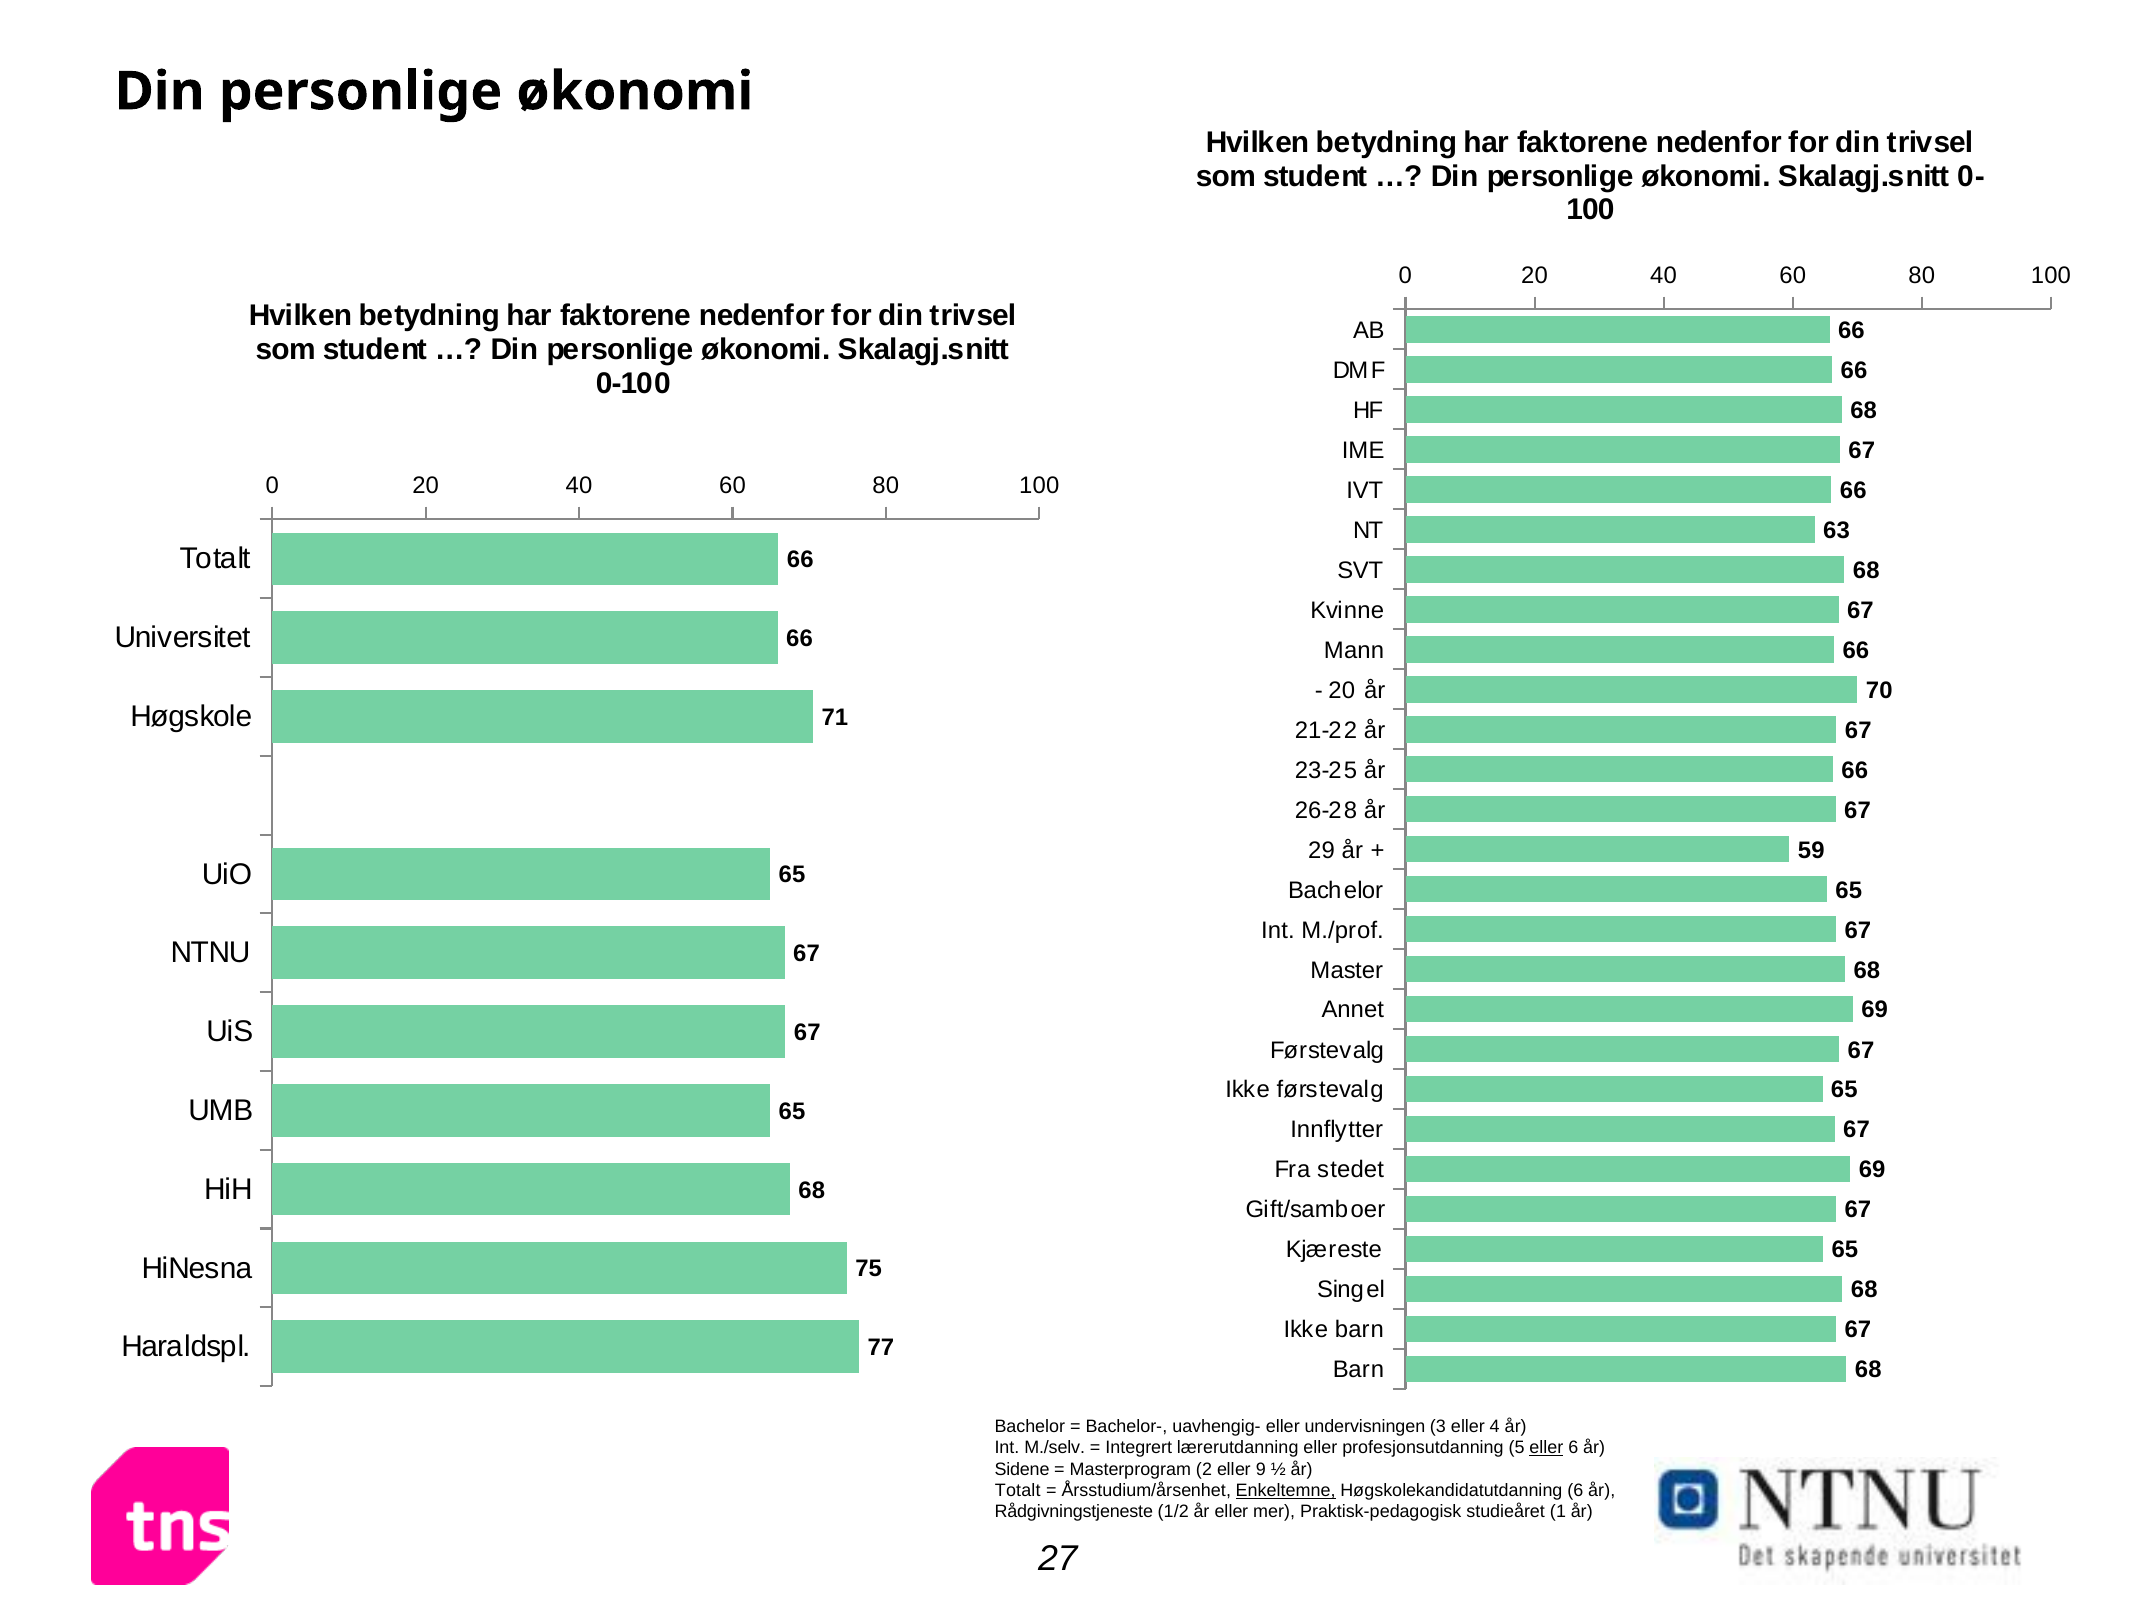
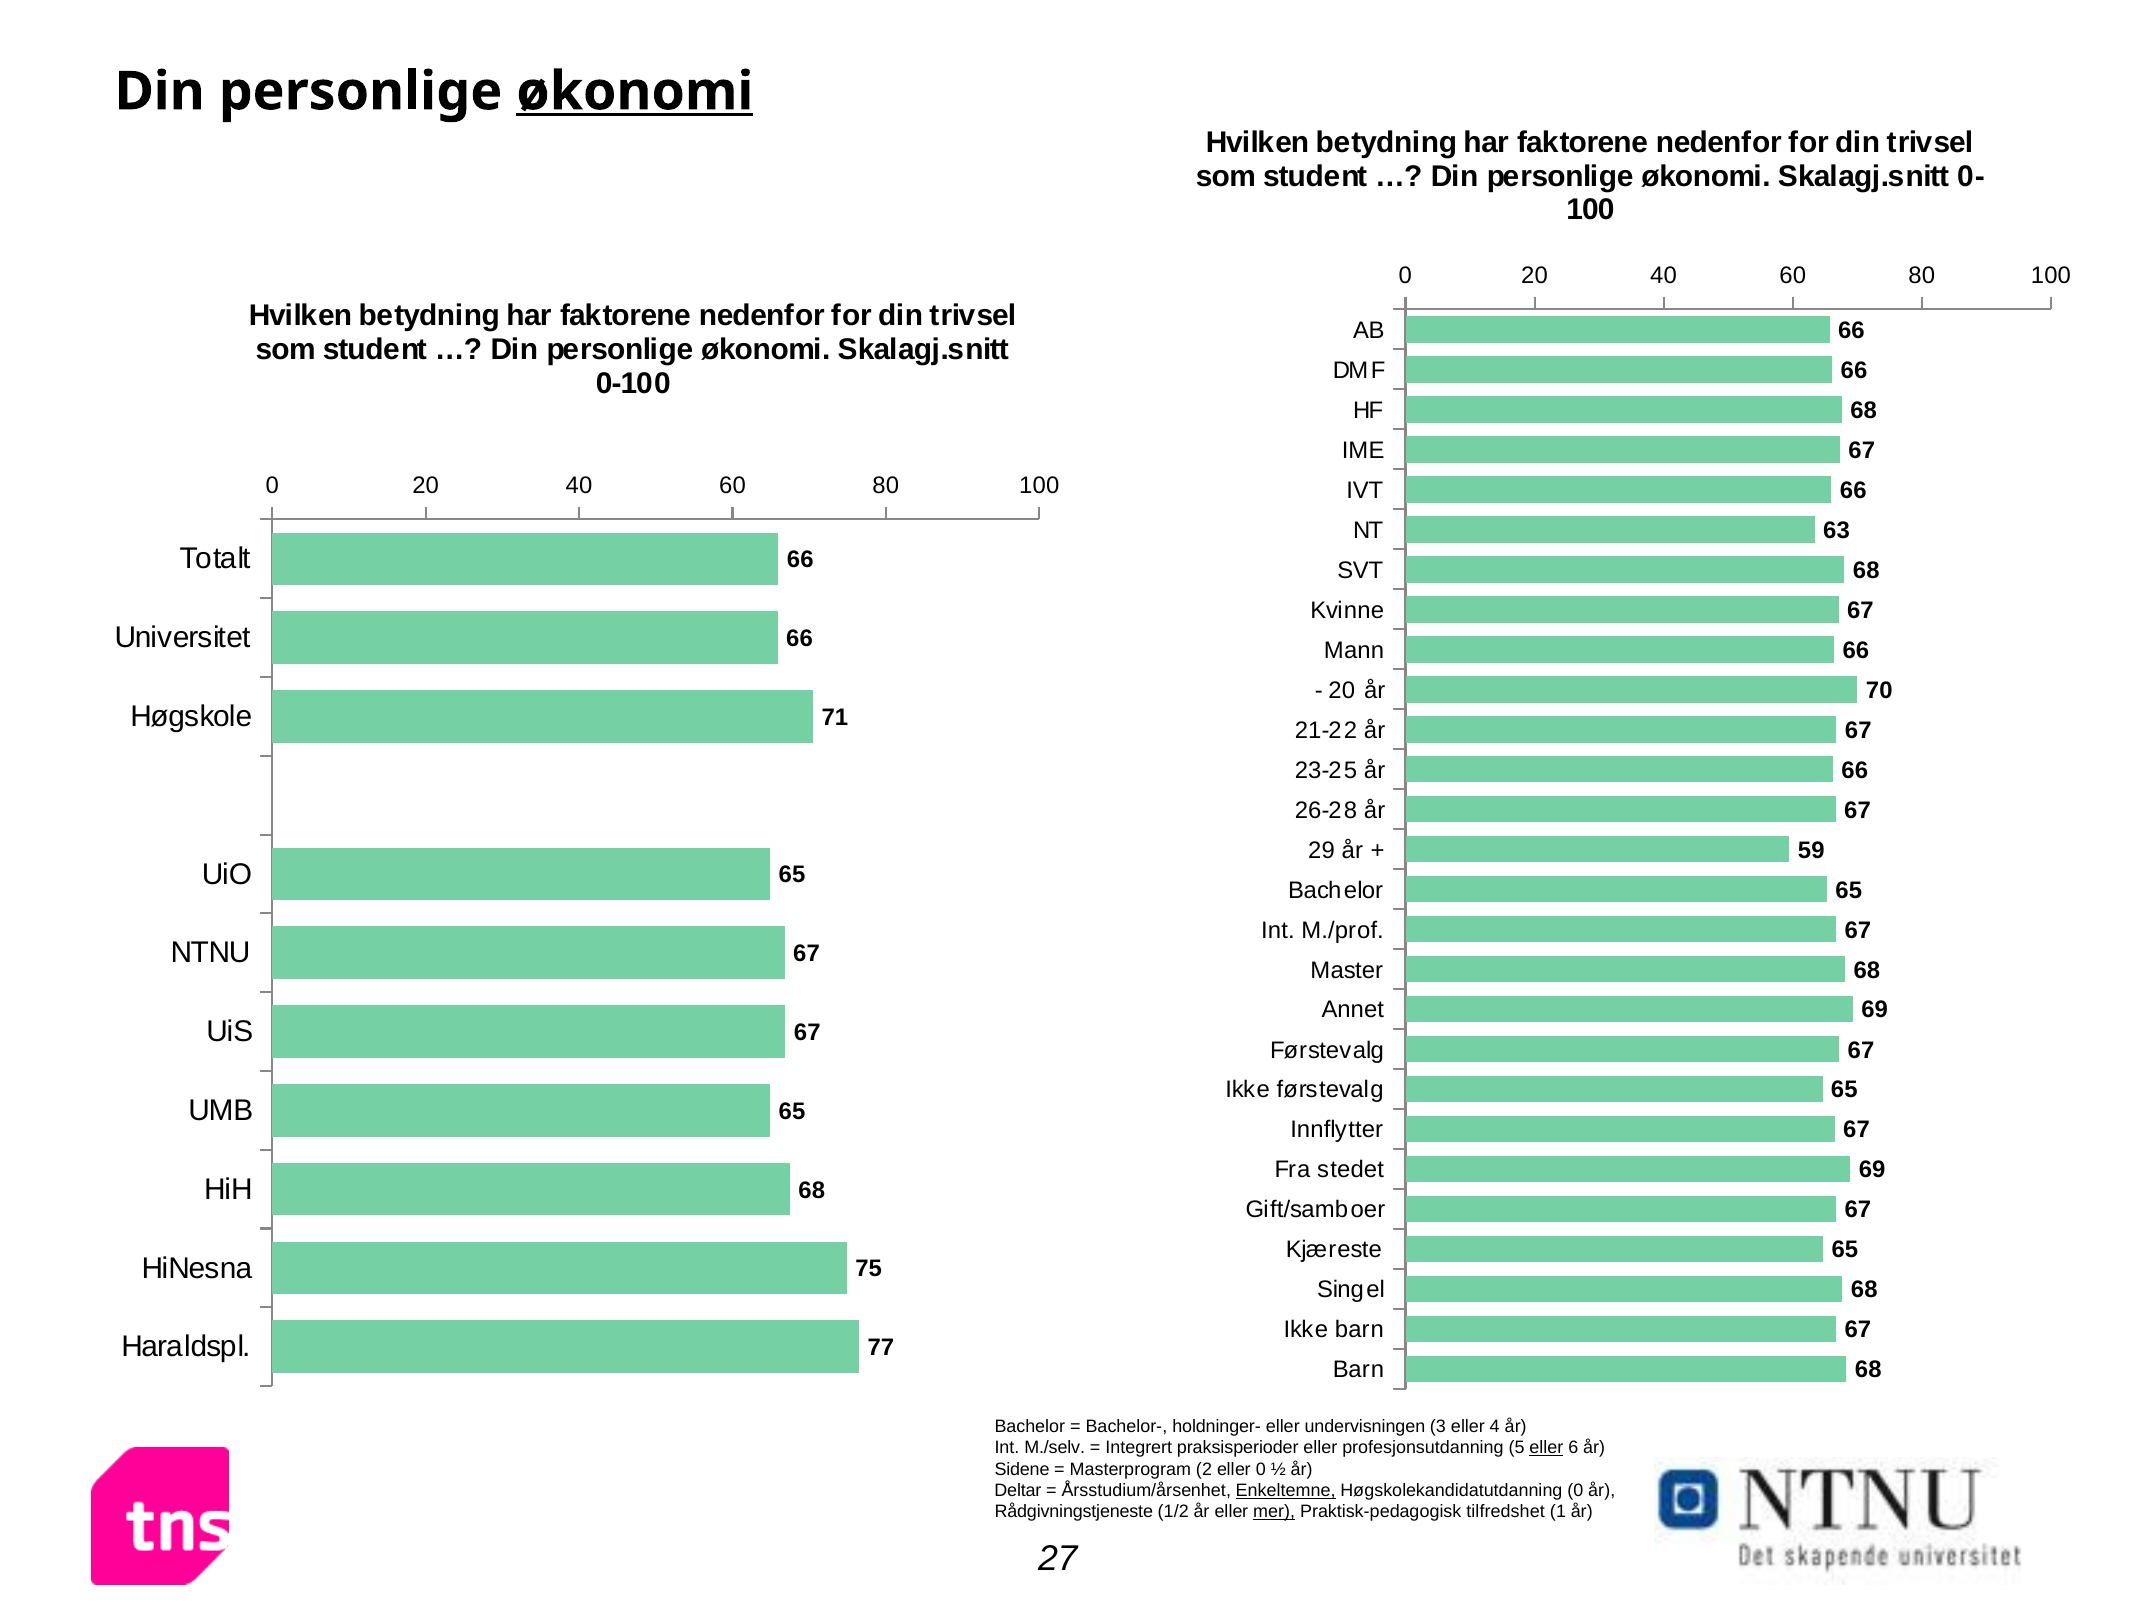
økonomi underline: none -> present (635, 92)
uavhengig-: uavhengig- -> holdninger- (1217, 1427)
lærerutdanning: lærerutdanning -> praksisperioder (1238, 1448)
eller 9: 9 -> 0 (1261, 1470)
Totalt: Totalt -> Deltar (1018, 1491)
Høgskolekandidatutdanning 6: 6 -> 0 (1575, 1491)
mer underline: none -> present (1274, 1513)
studieåret: studieåret -> tilfredshet (1506, 1513)
